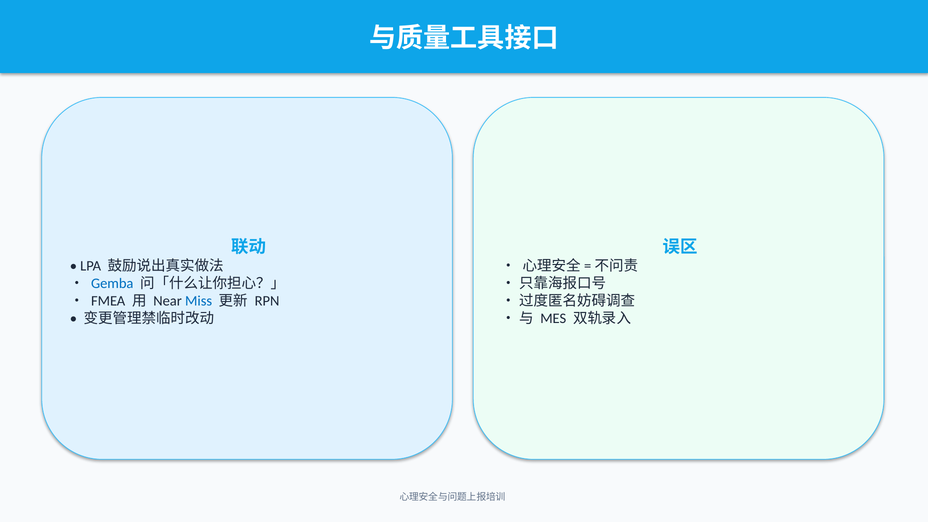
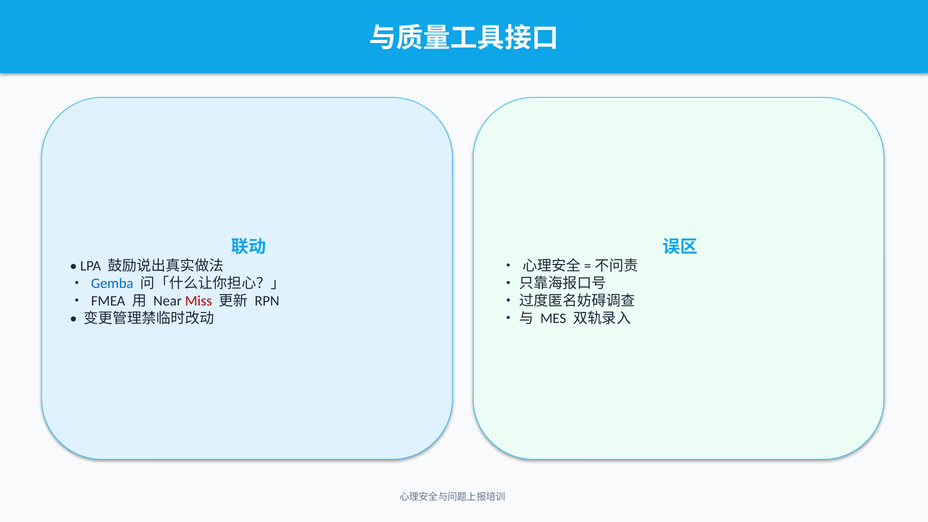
Miss colour: blue -> red (199, 301)
